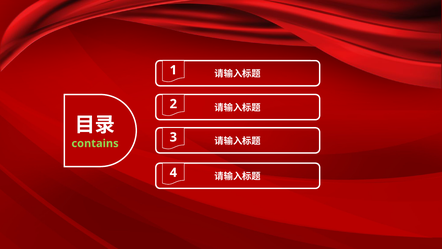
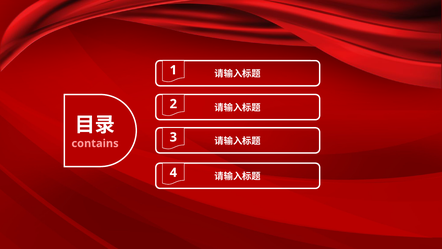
contains colour: light green -> pink (95, 143)
